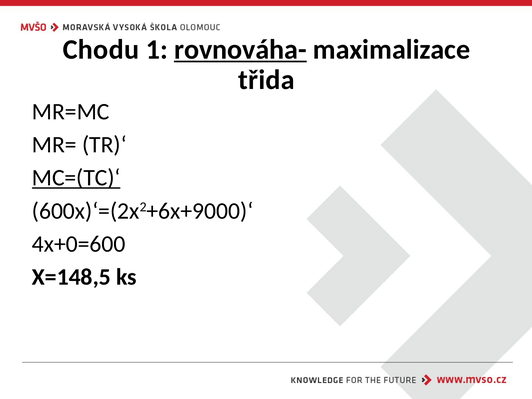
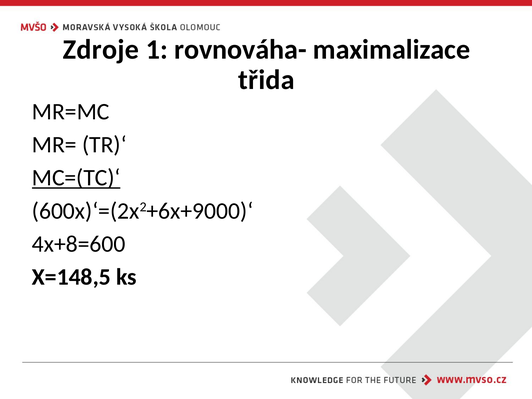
Chodu: Chodu -> Zdroje (101, 49)
rovnováha- underline: present -> none (240, 49)
4x+0=600: 4x+0=600 -> 4x+8=600 (79, 244)
